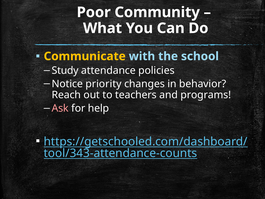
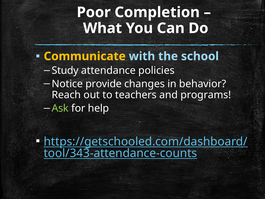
Community: Community -> Completion (157, 12)
priority: priority -> provide (104, 84)
Ask colour: pink -> light green (60, 108)
